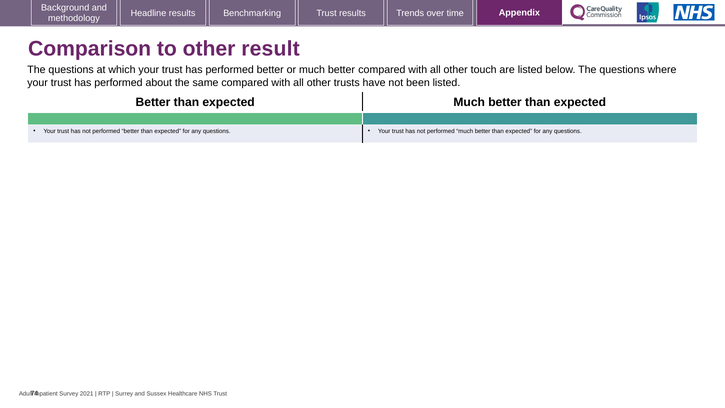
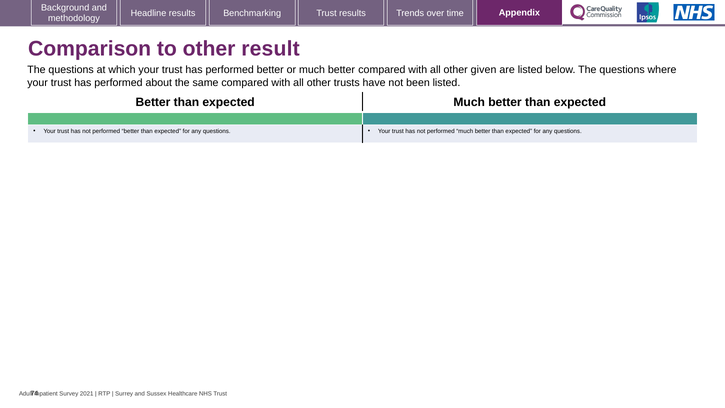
touch: touch -> given (484, 70)
